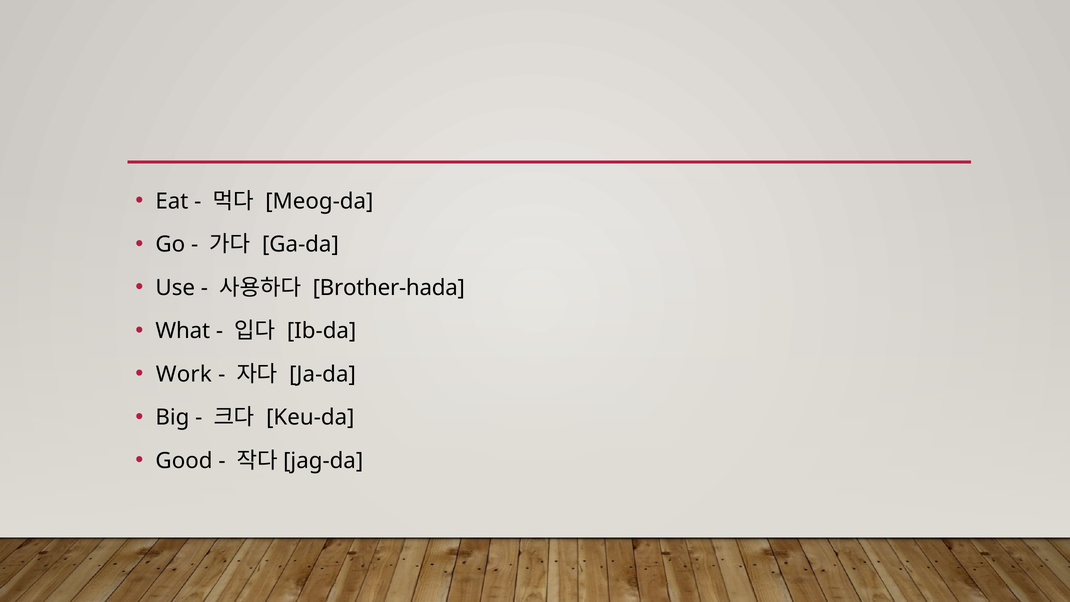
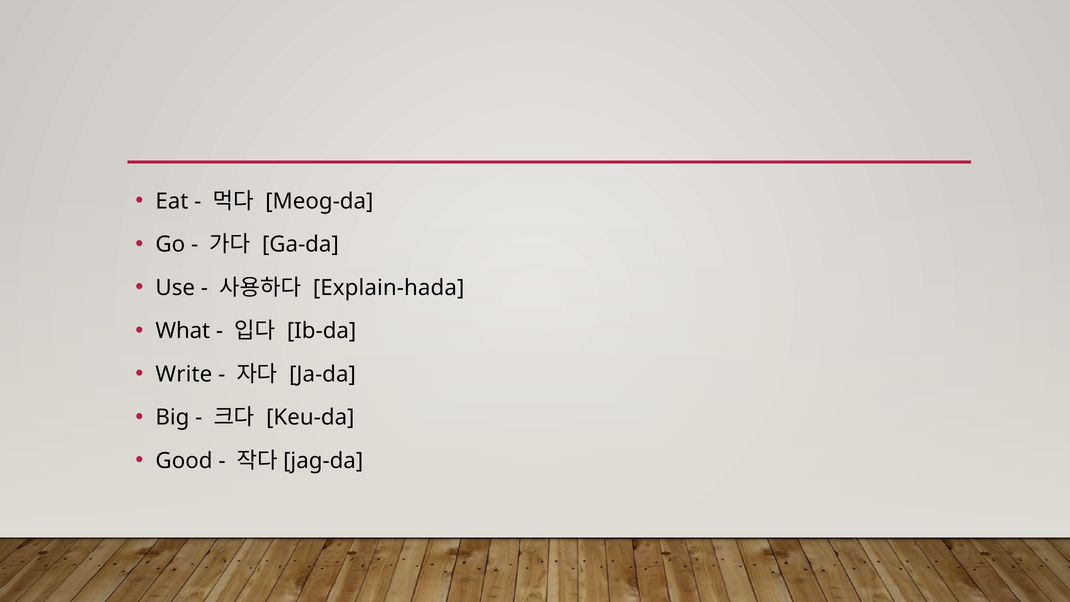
Brother-hada: Brother-hada -> Explain-hada (389, 288)
Work: Work -> Write (184, 374)
